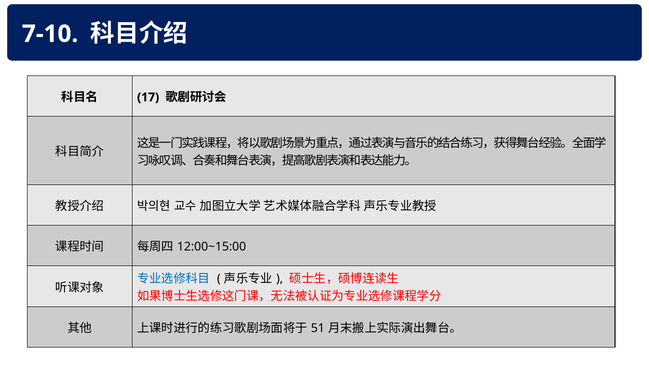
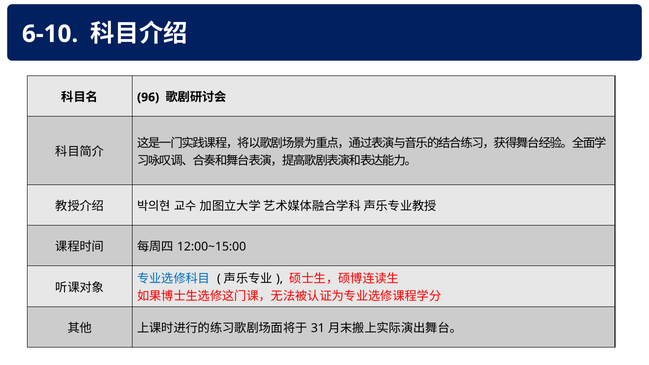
7-10: 7-10 -> 6-10 (50, 34)
17: 17 -> 96 (148, 97)
51: 51 -> 31 (318, 328)
